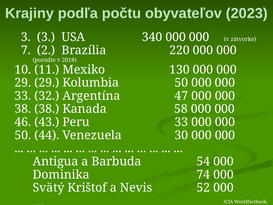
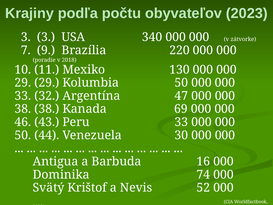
2: 2 -> 9 (46, 50)
58: 58 -> 69 (181, 109)
54: 54 -> 16 (203, 161)
